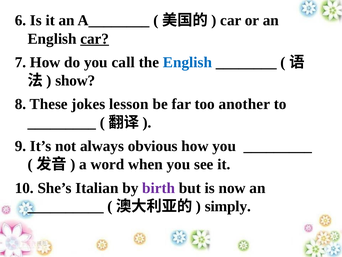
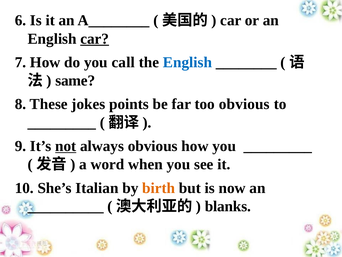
show: show -> same (75, 80)
lesson: lesson -> points (129, 104)
too another: another -> obvious (244, 104)
not underline: none -> present (66, 146)
birth colour: purple -> orange (159, 188)
simply: simply -> blanks (228, 206)
